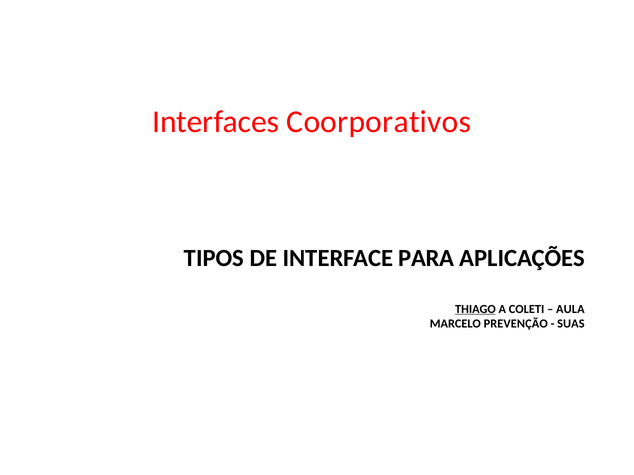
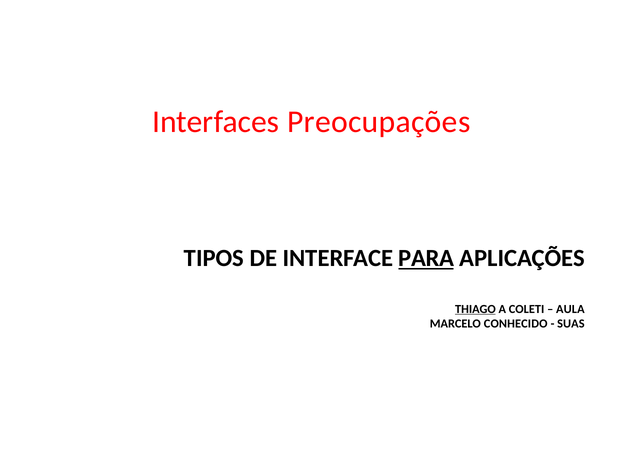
Coorporativos: Coorporativos -> Preocupações (379, 122)
PARA underline: none -> present (426, 258)
PREVENÇÃO: PREVENÇÃO -> CONHECIDO (516, 324)
